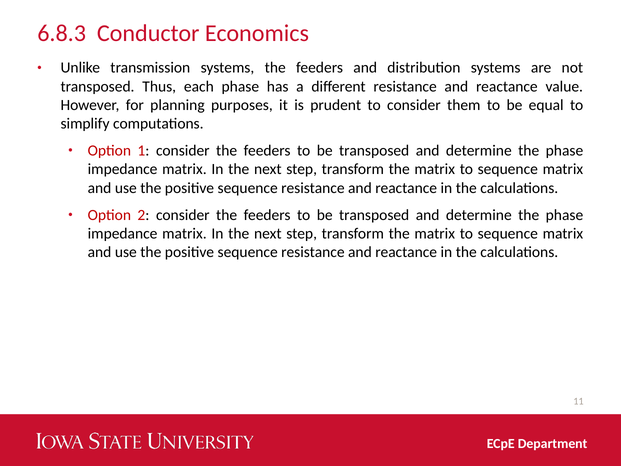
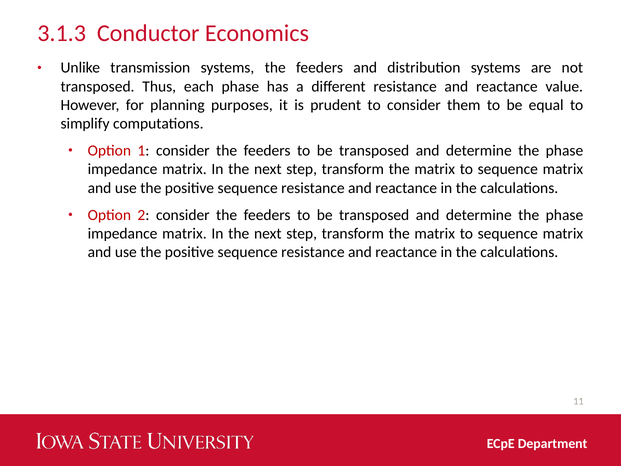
6.8.3: 6.8.3 -> 3.1.3 (62, 33)
